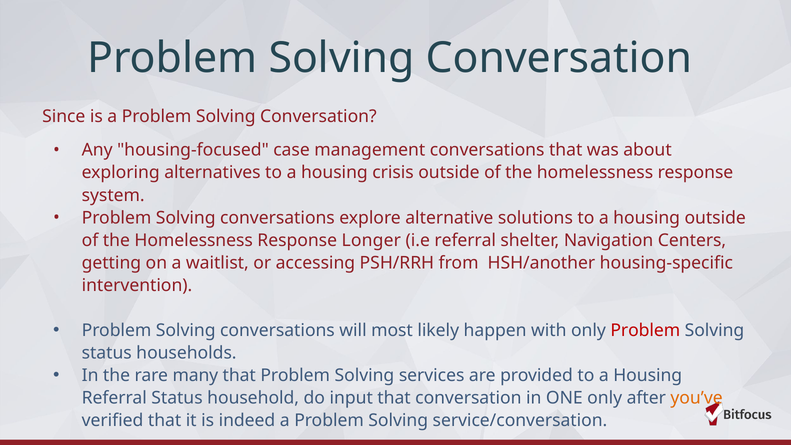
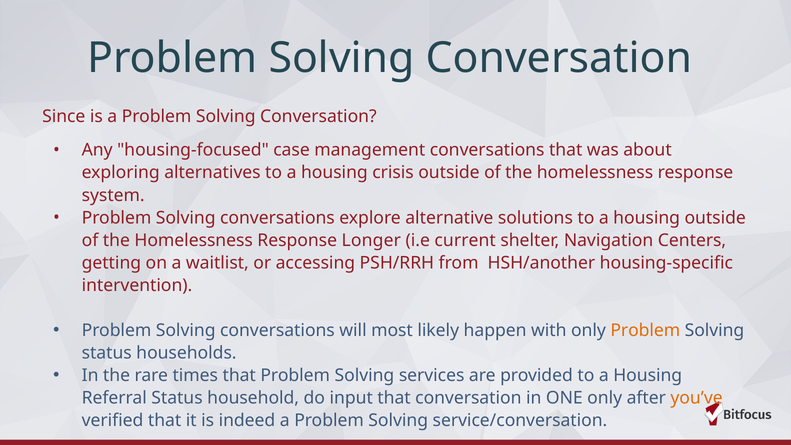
i.e referral: referral -> current (465, 240)
Problem colour: red -> orange (645, 330)
many: many -> times (195, 376)
